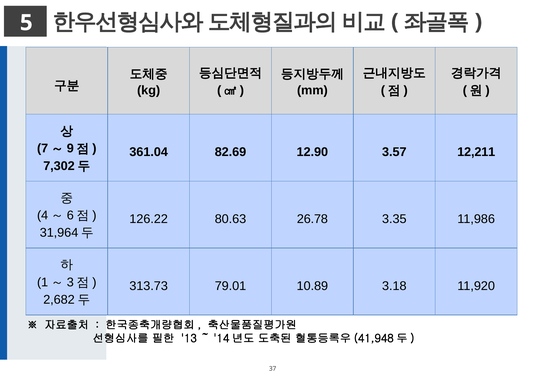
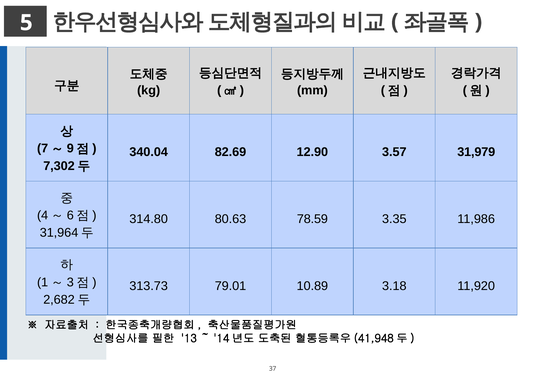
361.04: 361.04 -> 340.04 (149, 152)
12,211: 12,211 -> 31,979 (476, 152)
126.22: 126.22 -> 314.80 (149, 219)
26.78: 26.78 -> 78.59 (312, 219)
